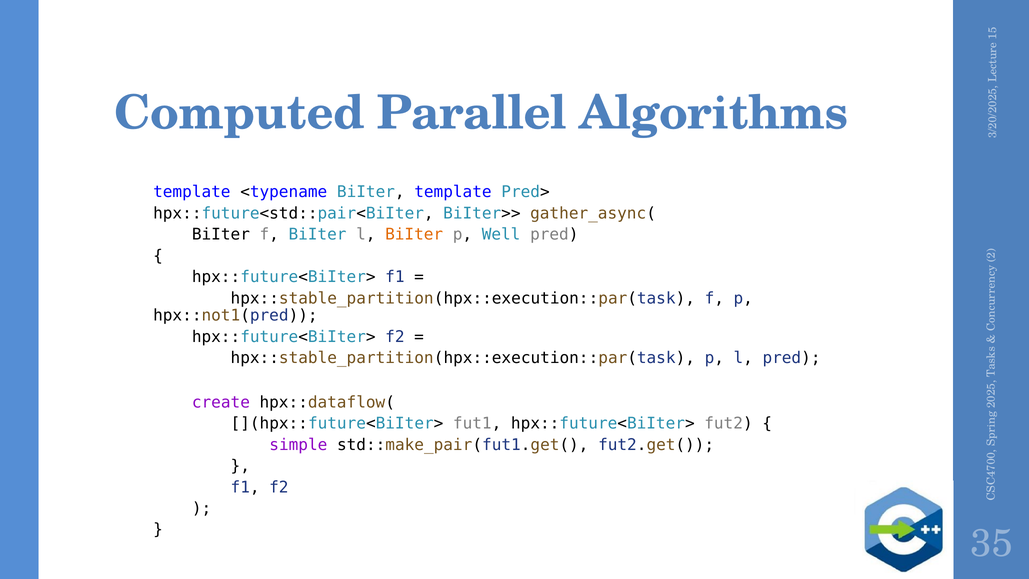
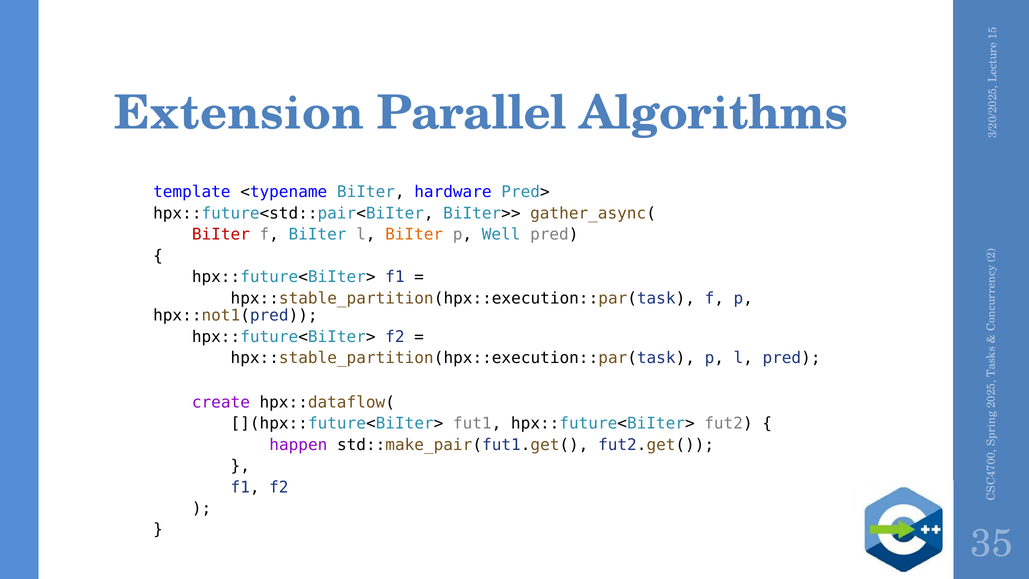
Computed: Computed -> Extension (239, 113)
BiIter template: template -> hardware (453, 192)
BiIter colour: black -> red (221, 235)
simple: simple -> happen (298, 445)
